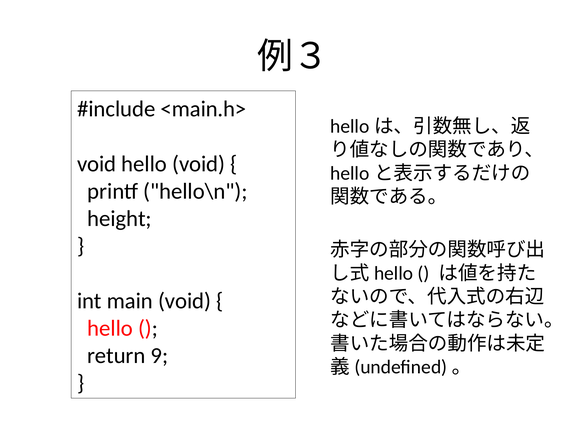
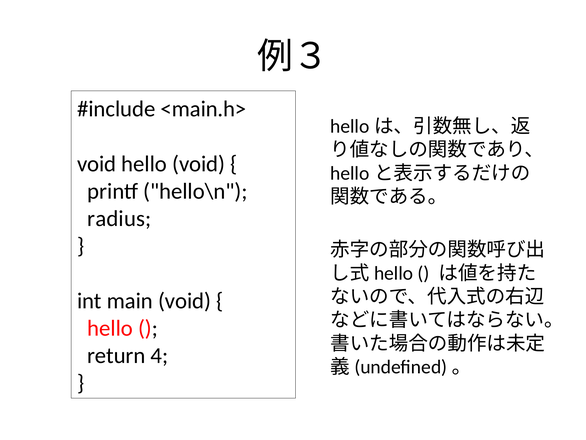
height: height -> radius (119, 218)
9: 9 -> 4 (159, 355)
